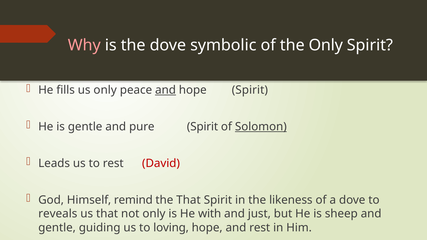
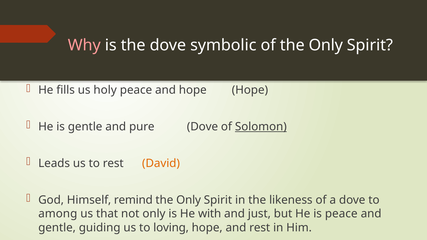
us only: only -> holy (105, 90)
and underline: present -> none (166, 90)
hope Spirit: Spirit -> Hope (250, 90)
pure Spirit: Spirit -> Dove (202, 127)
David colour: red -> orange (161, 163)
That: That -> Only (189, 200)
reveals: reveals -> among (58, 214)
is sheep: sheep -> peace (341, 214)
